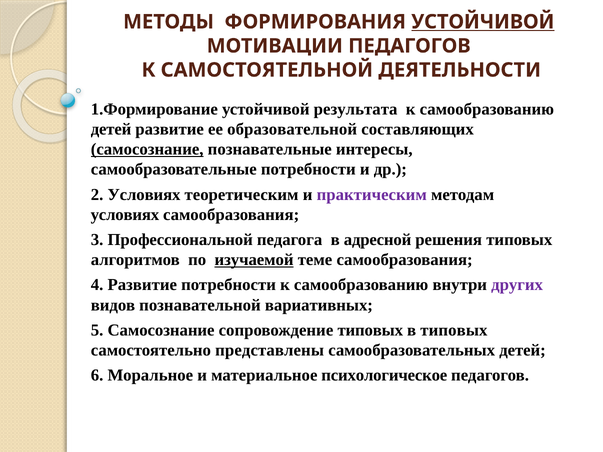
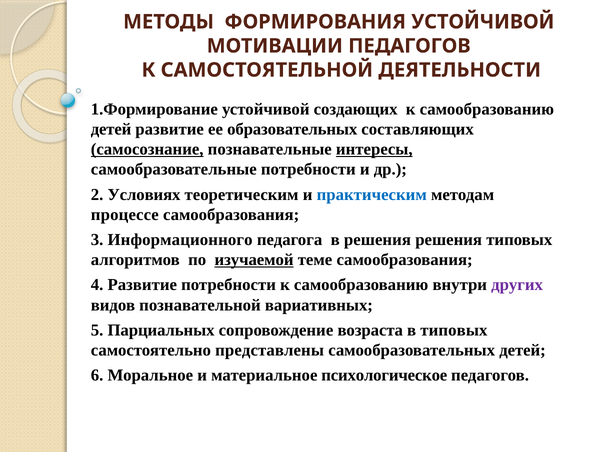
УСТОЙЧИВОЙ underline: present -> none (483, 22)
результата: результата -> создающих (356, 109)
образовательной: образовательной -> образовательных (292, 129)
интересы underline: none -> present (374, 149)
практическим colour: purple -> blue (372, 195)
условиях: условиях -> процессе (125, 215)
Профессиональной: Профессиональной -> Информационного (180, 240)
в адресной: адресной -> решения (377, 240)
5 Самосознание: Самосознание -> Парциальных (161, 330)
сопровождение типовых: типовых -> возраста (370, 330)
